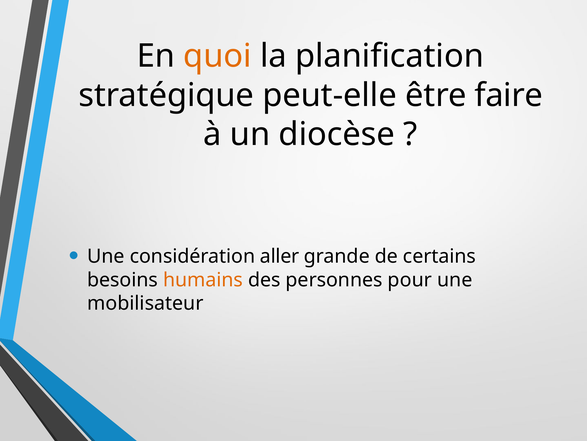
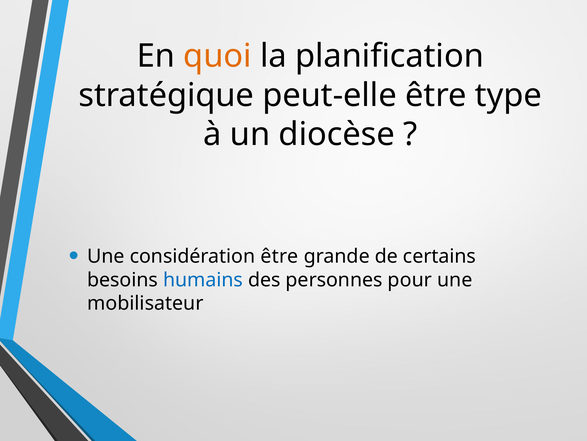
faire: faire -> type (509, 95)
considération aller: aller -> être (279, 256)
humains colour: orange -> blue (203, 280)
